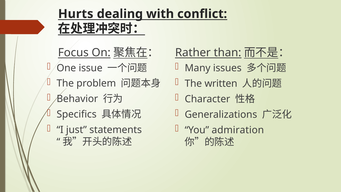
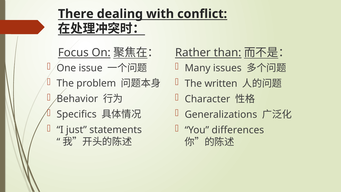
Hurts: Hurts -> There (76, 14)
admiration: admiration -> differences (238, 130)
